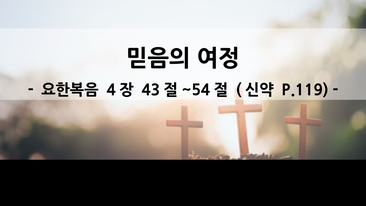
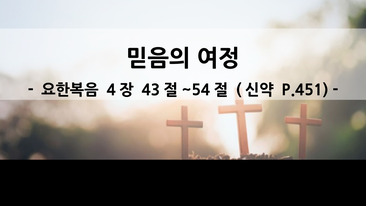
P.119: P.119 -> P.451 (305, 90)
